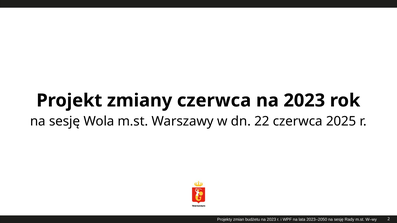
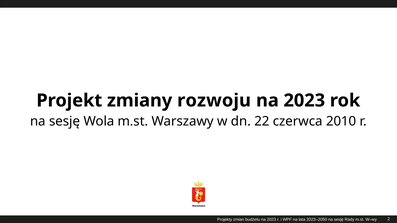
zmiany czerwca: czerwca -> rozwoju (214, 101)
2025: 2025 -> 2010 (341, 121)
